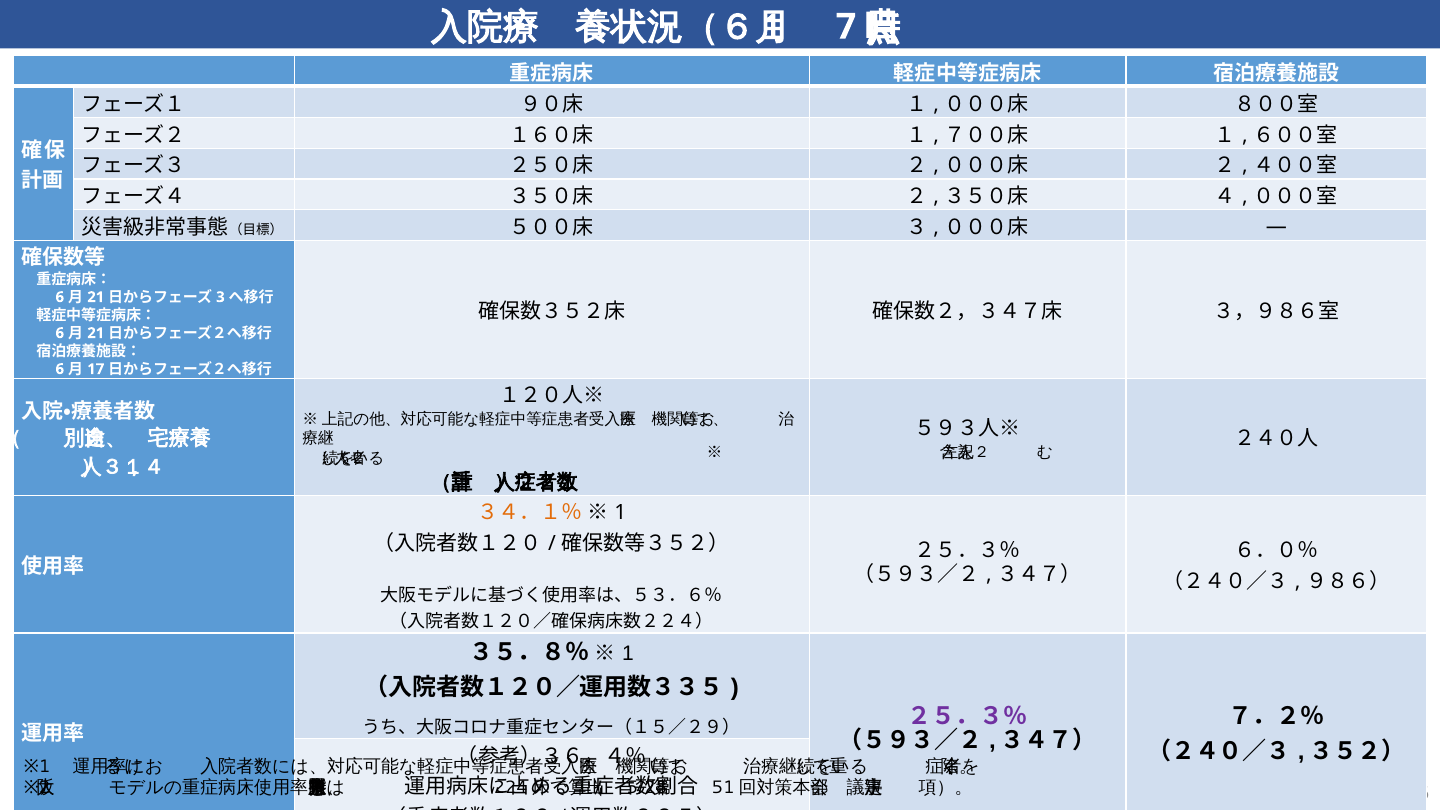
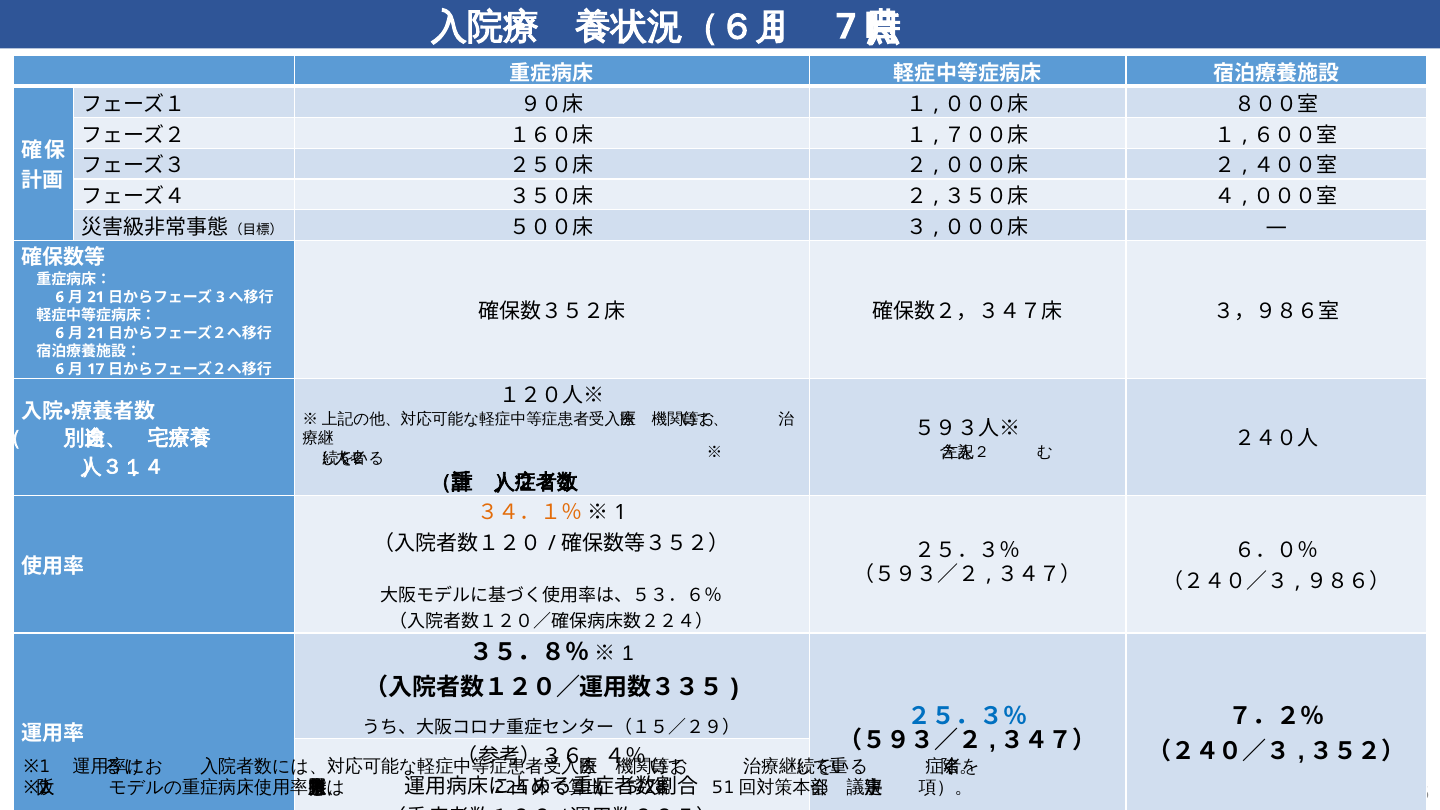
２５．３％ colour: purple -> blue (968, 717)
